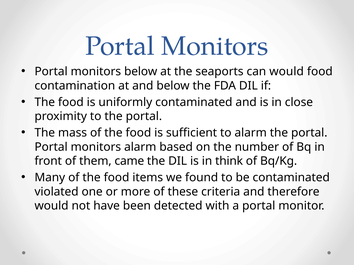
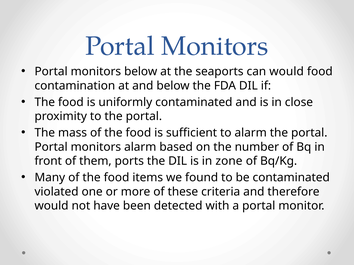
came: came -> ports (129, 161)
think: think -> zone (229, 161)
